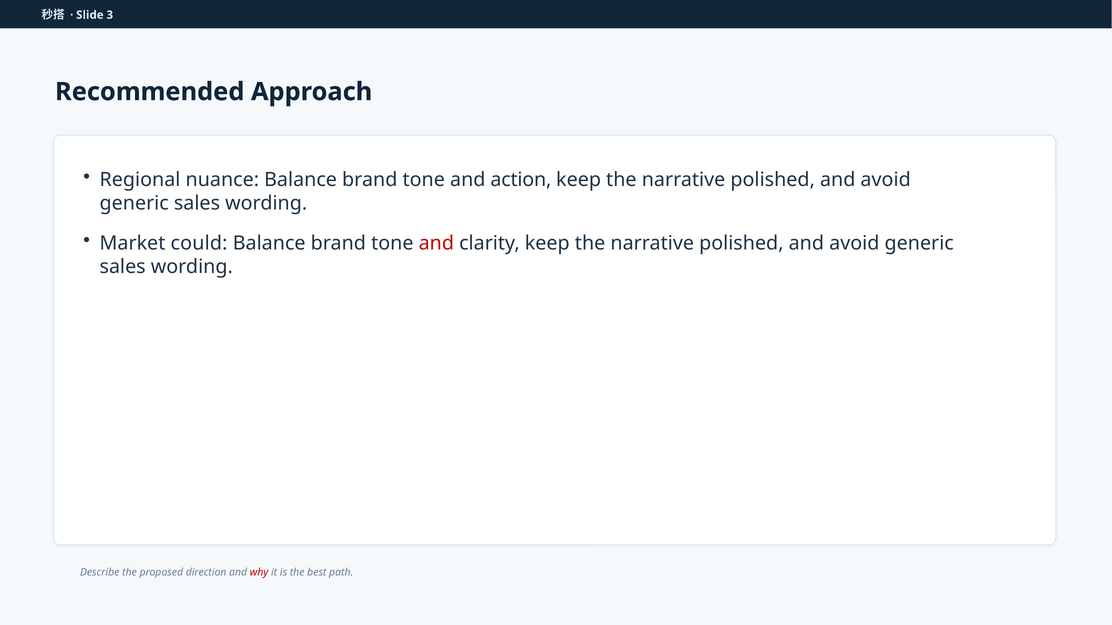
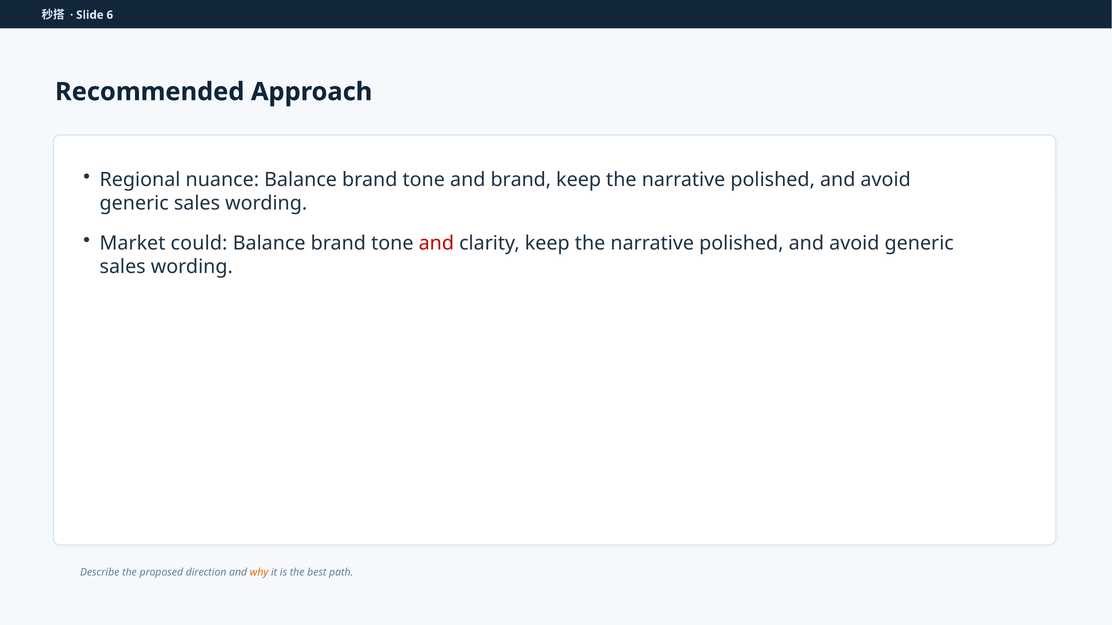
3: 3 -> 6 (110, 15)
and action: action -> brand (521, 180)
why colour: red -> orange (259, 573)
